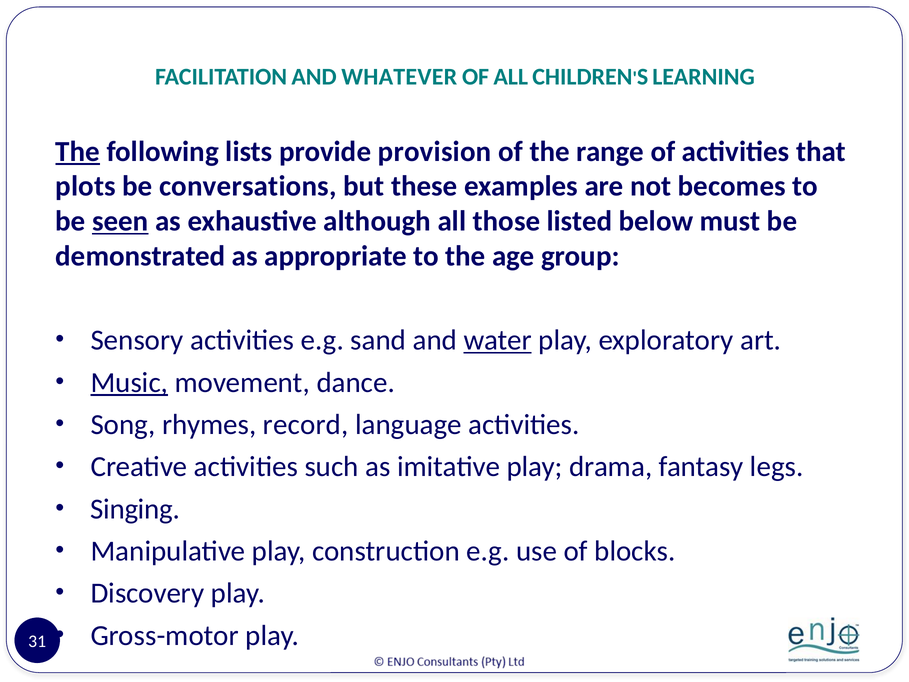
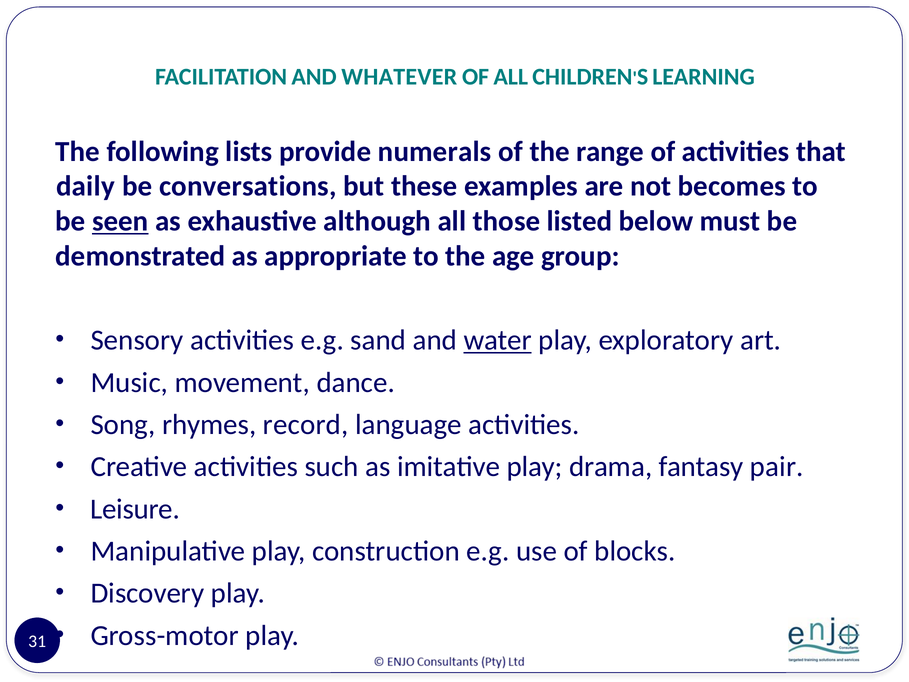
The underline: present -> none (78, 151)
provision: provision -> numerals (435, 151)
plots: plots -> daily (86, 186)
Music underline: present -> none (129, 382)
legs: legs -> pair (777, 467)
Singing: Singing -> Leisure (135, 509)
